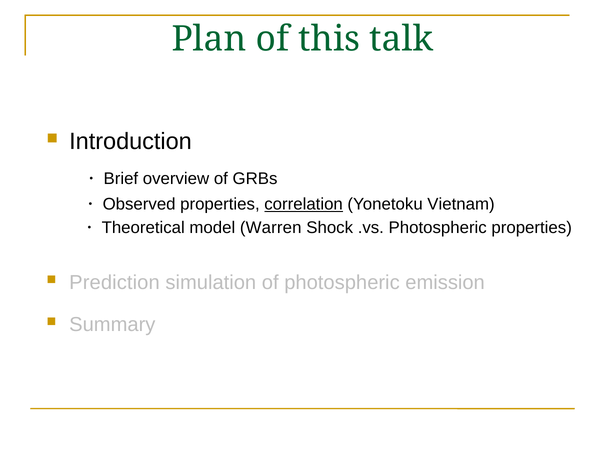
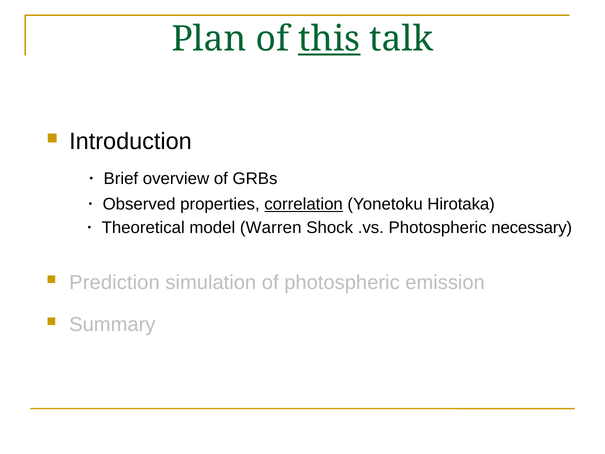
this underline: none -> present (329, 39)
Vietnam: Vietnam -> Hirotaka (461, 204)
Photospheric properties: properties -> necessary (532, 228)
